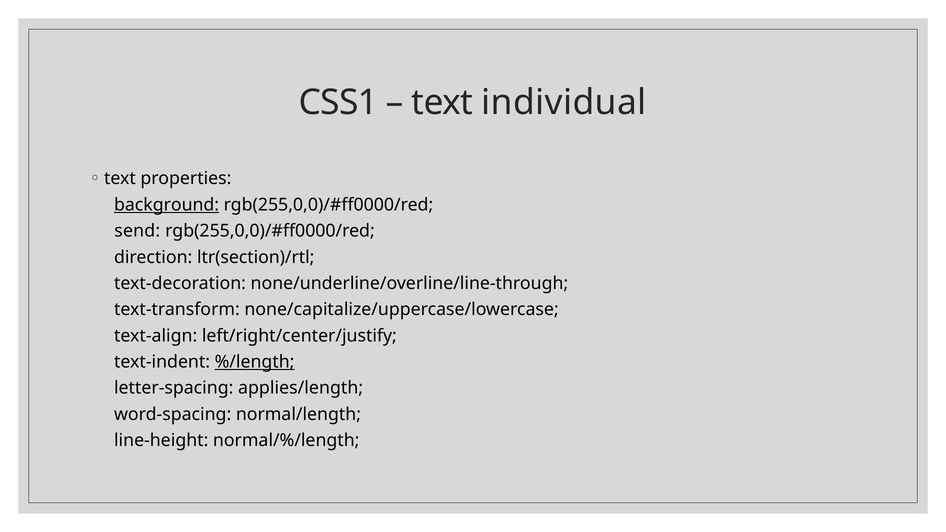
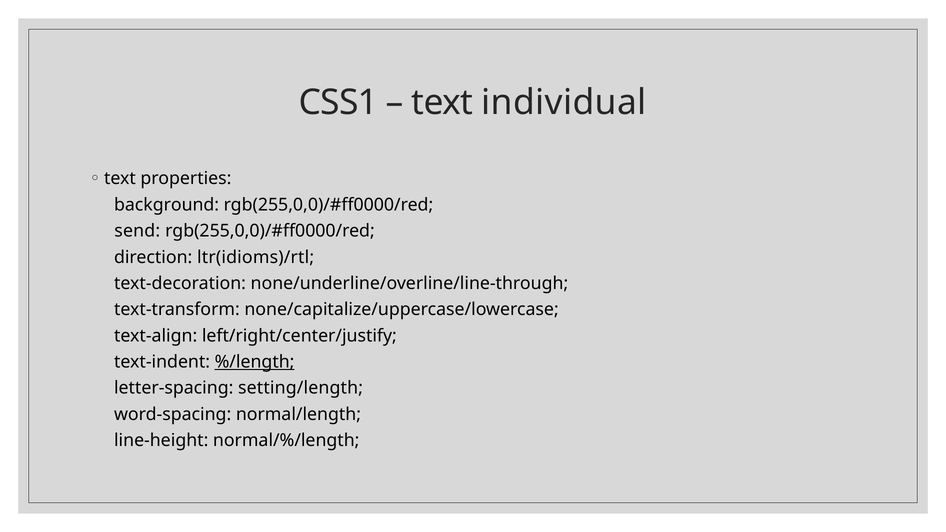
background underline: present -> none (167, 205)
ltr(section)/rtl: ltr(section)/rtl -> ltr(idioms)/rtl (256, 257)
applies/length: applies/length -> setting/length (301, 388)
